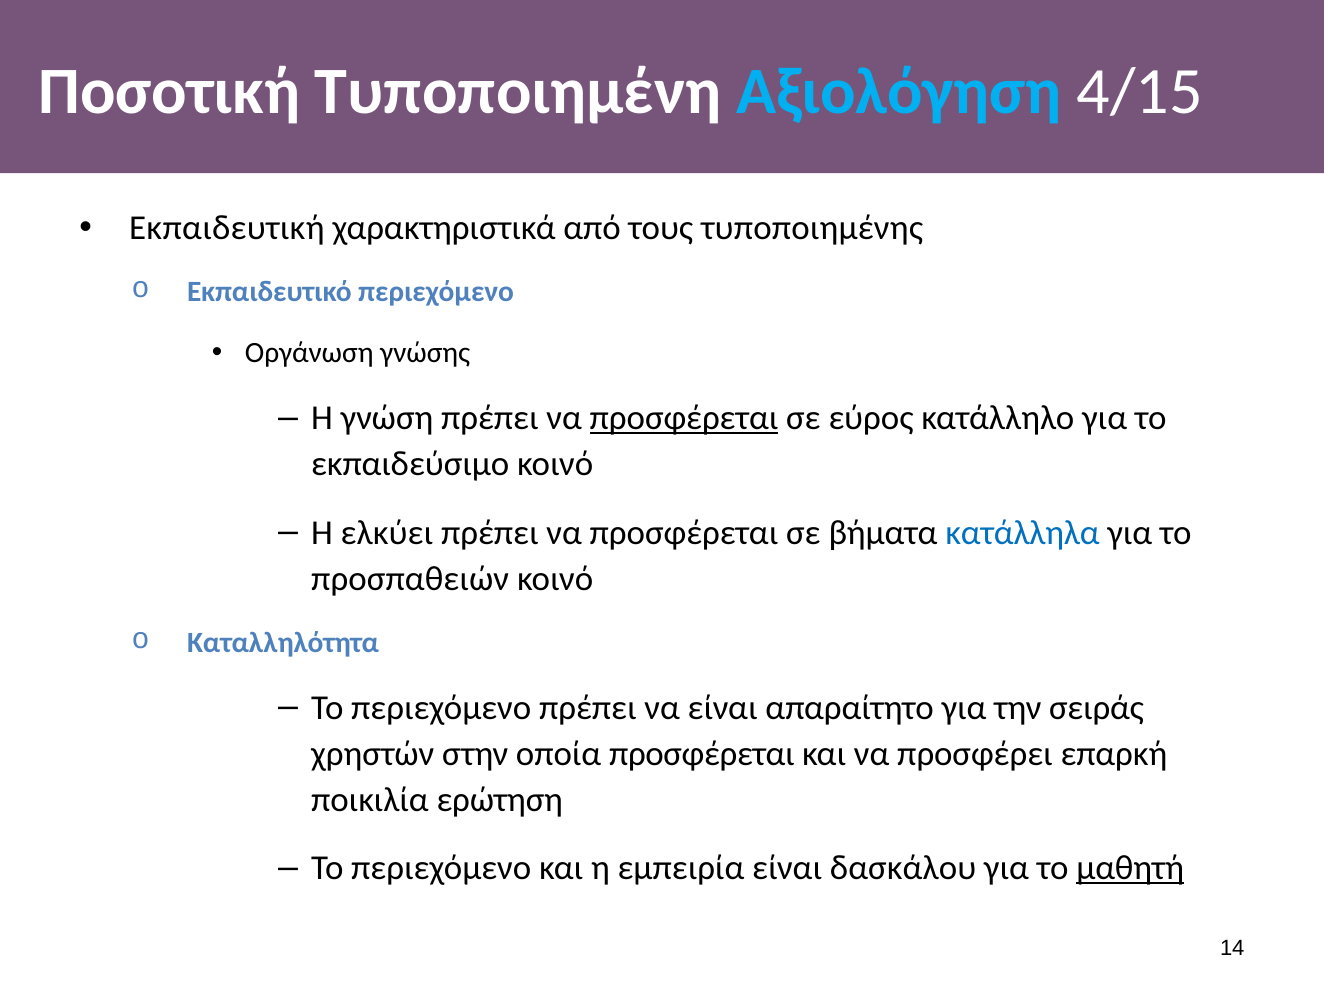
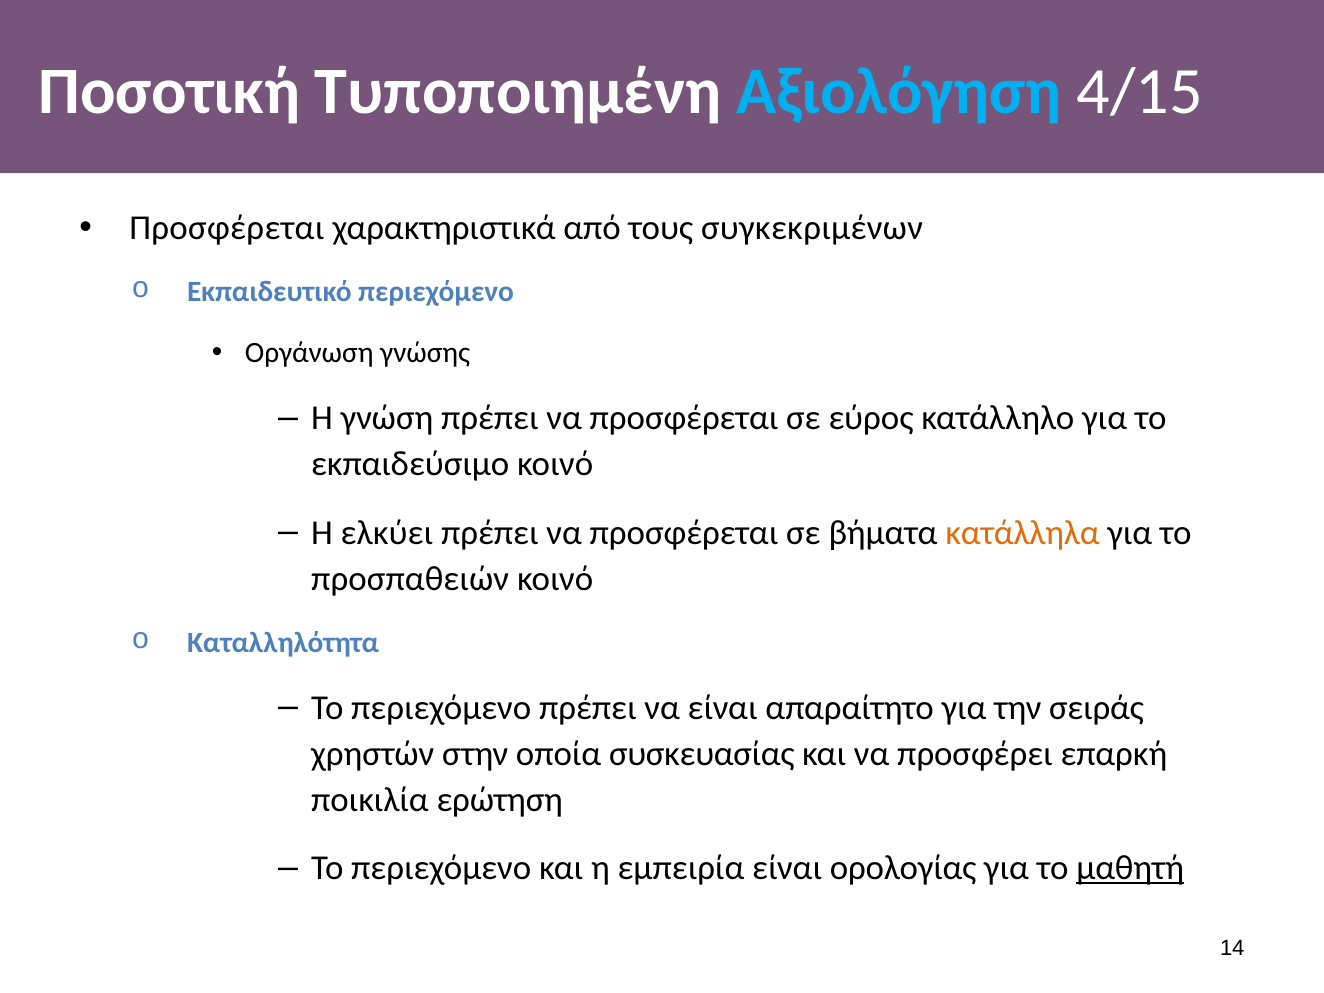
Εκπαιδευτική: Εκπαιδευτική -> Προσφέρεται (227, 228)
τυποποιημένης: τυποποιημένης -> συγκεκριμένων (812, 228)
προσφέρεται underline: present -> none (684, 418)
κατάλληλα colour: blue -> orange (1022, 533)
οποία προσφέρεται: προσφέρεται -> συσκευασίας (702, 754)
δασκάλου: δασκάλου -> ορολογίας (903, 868)
